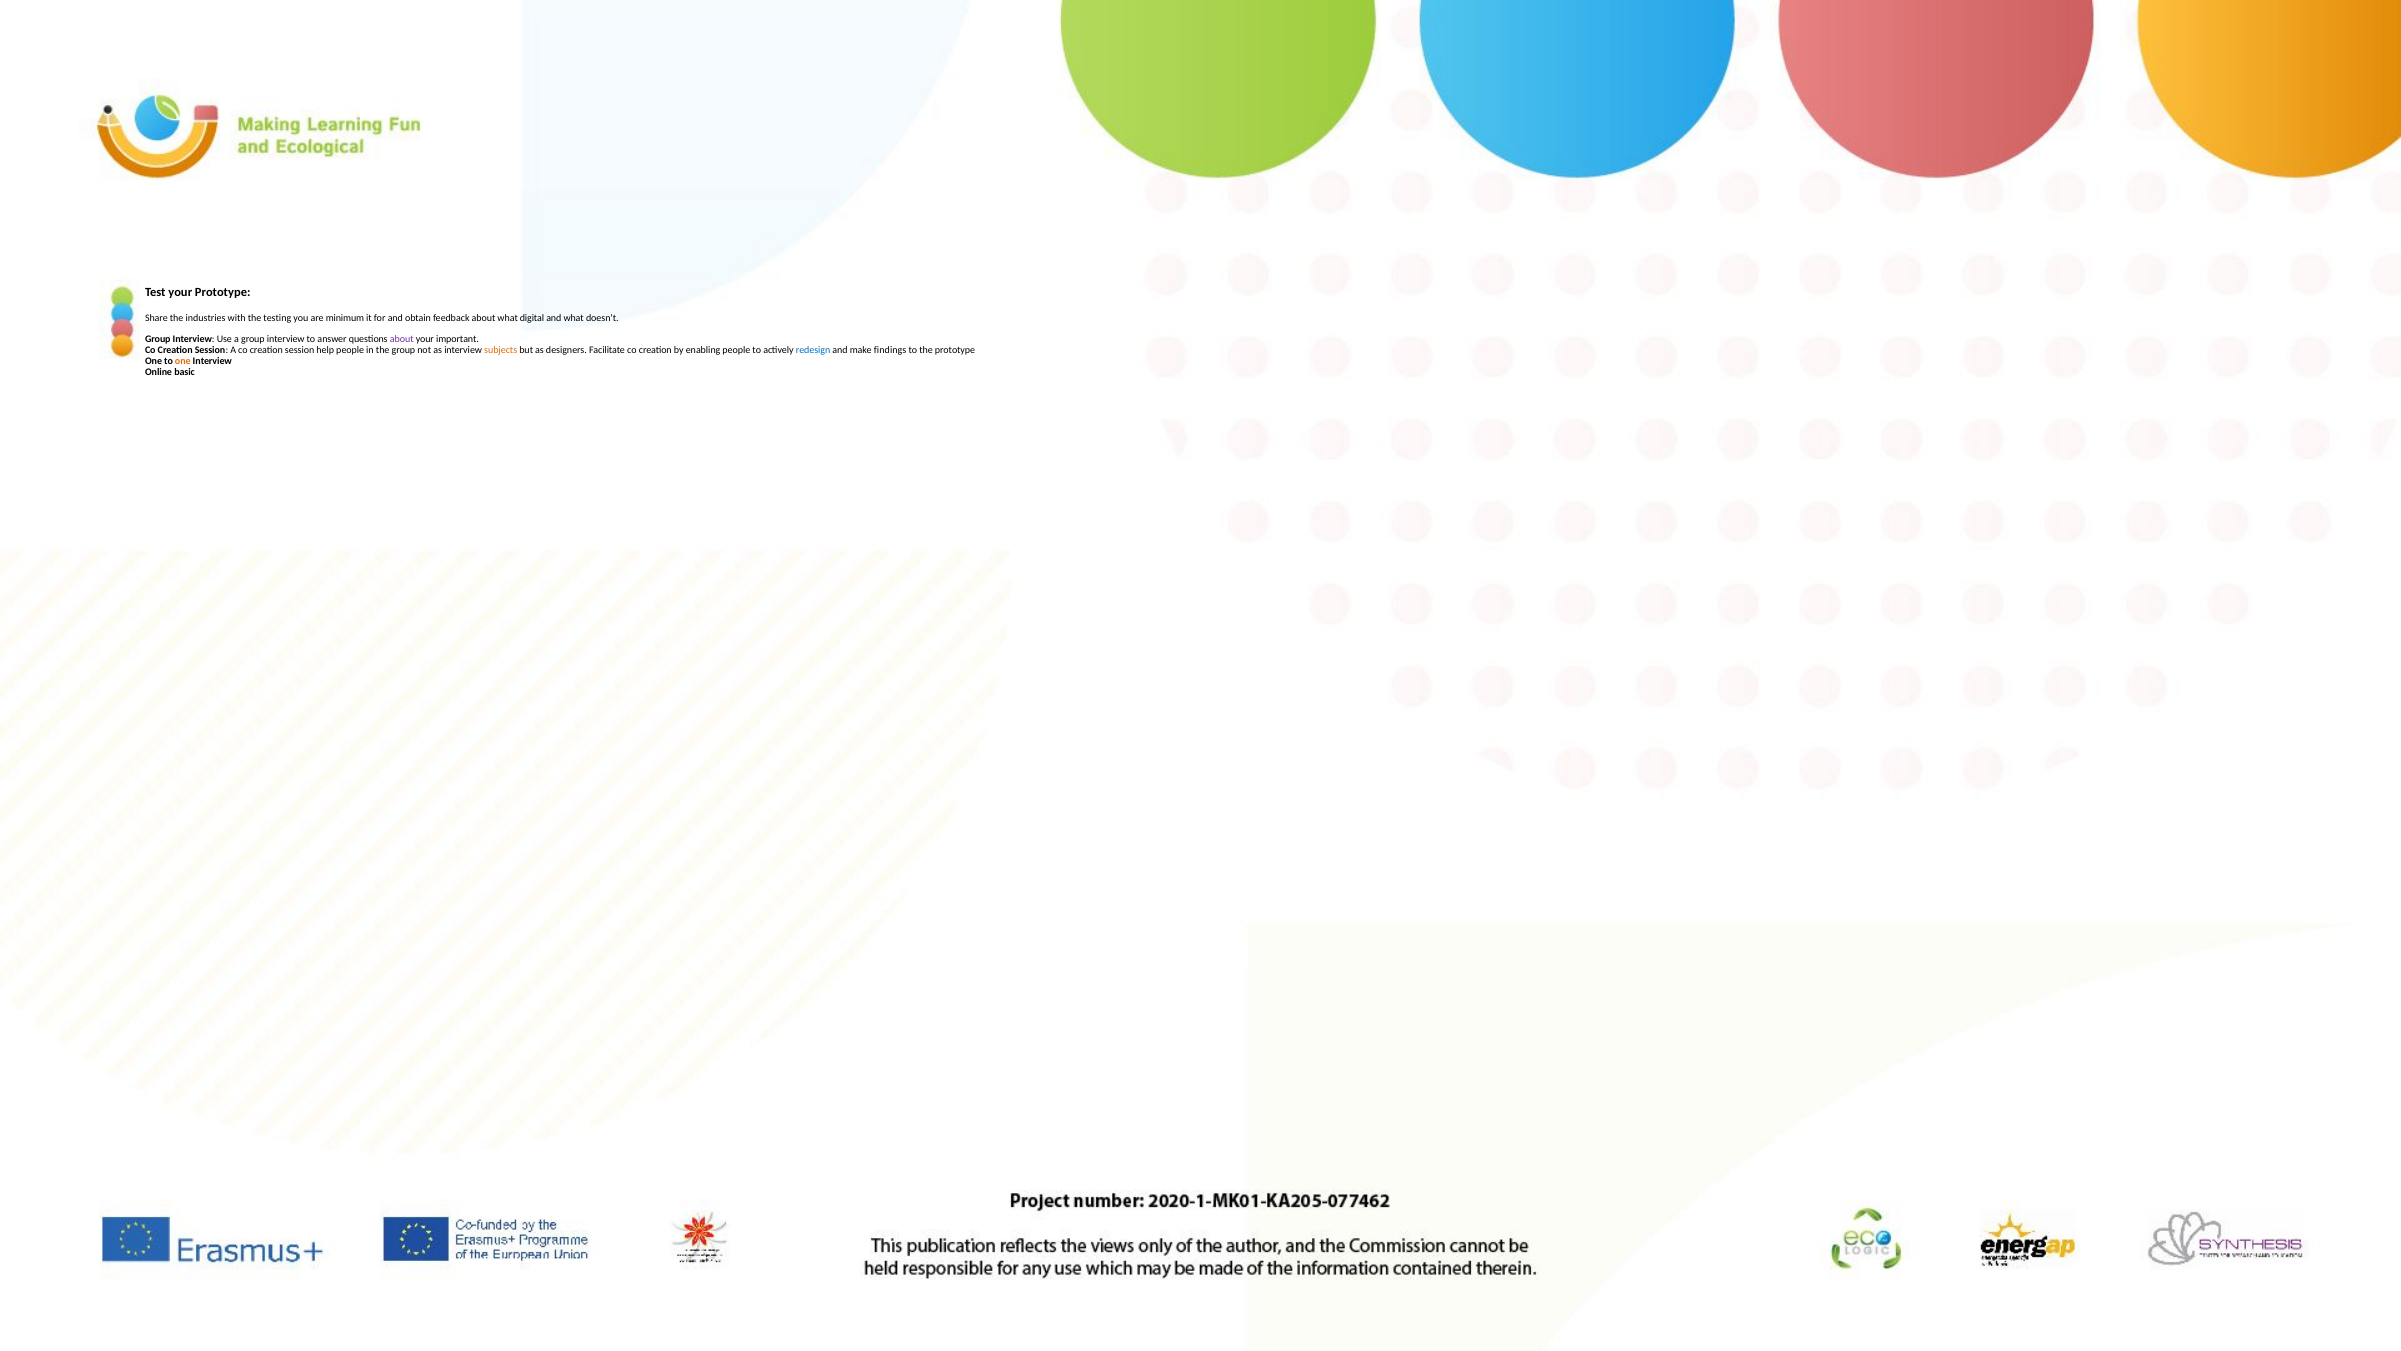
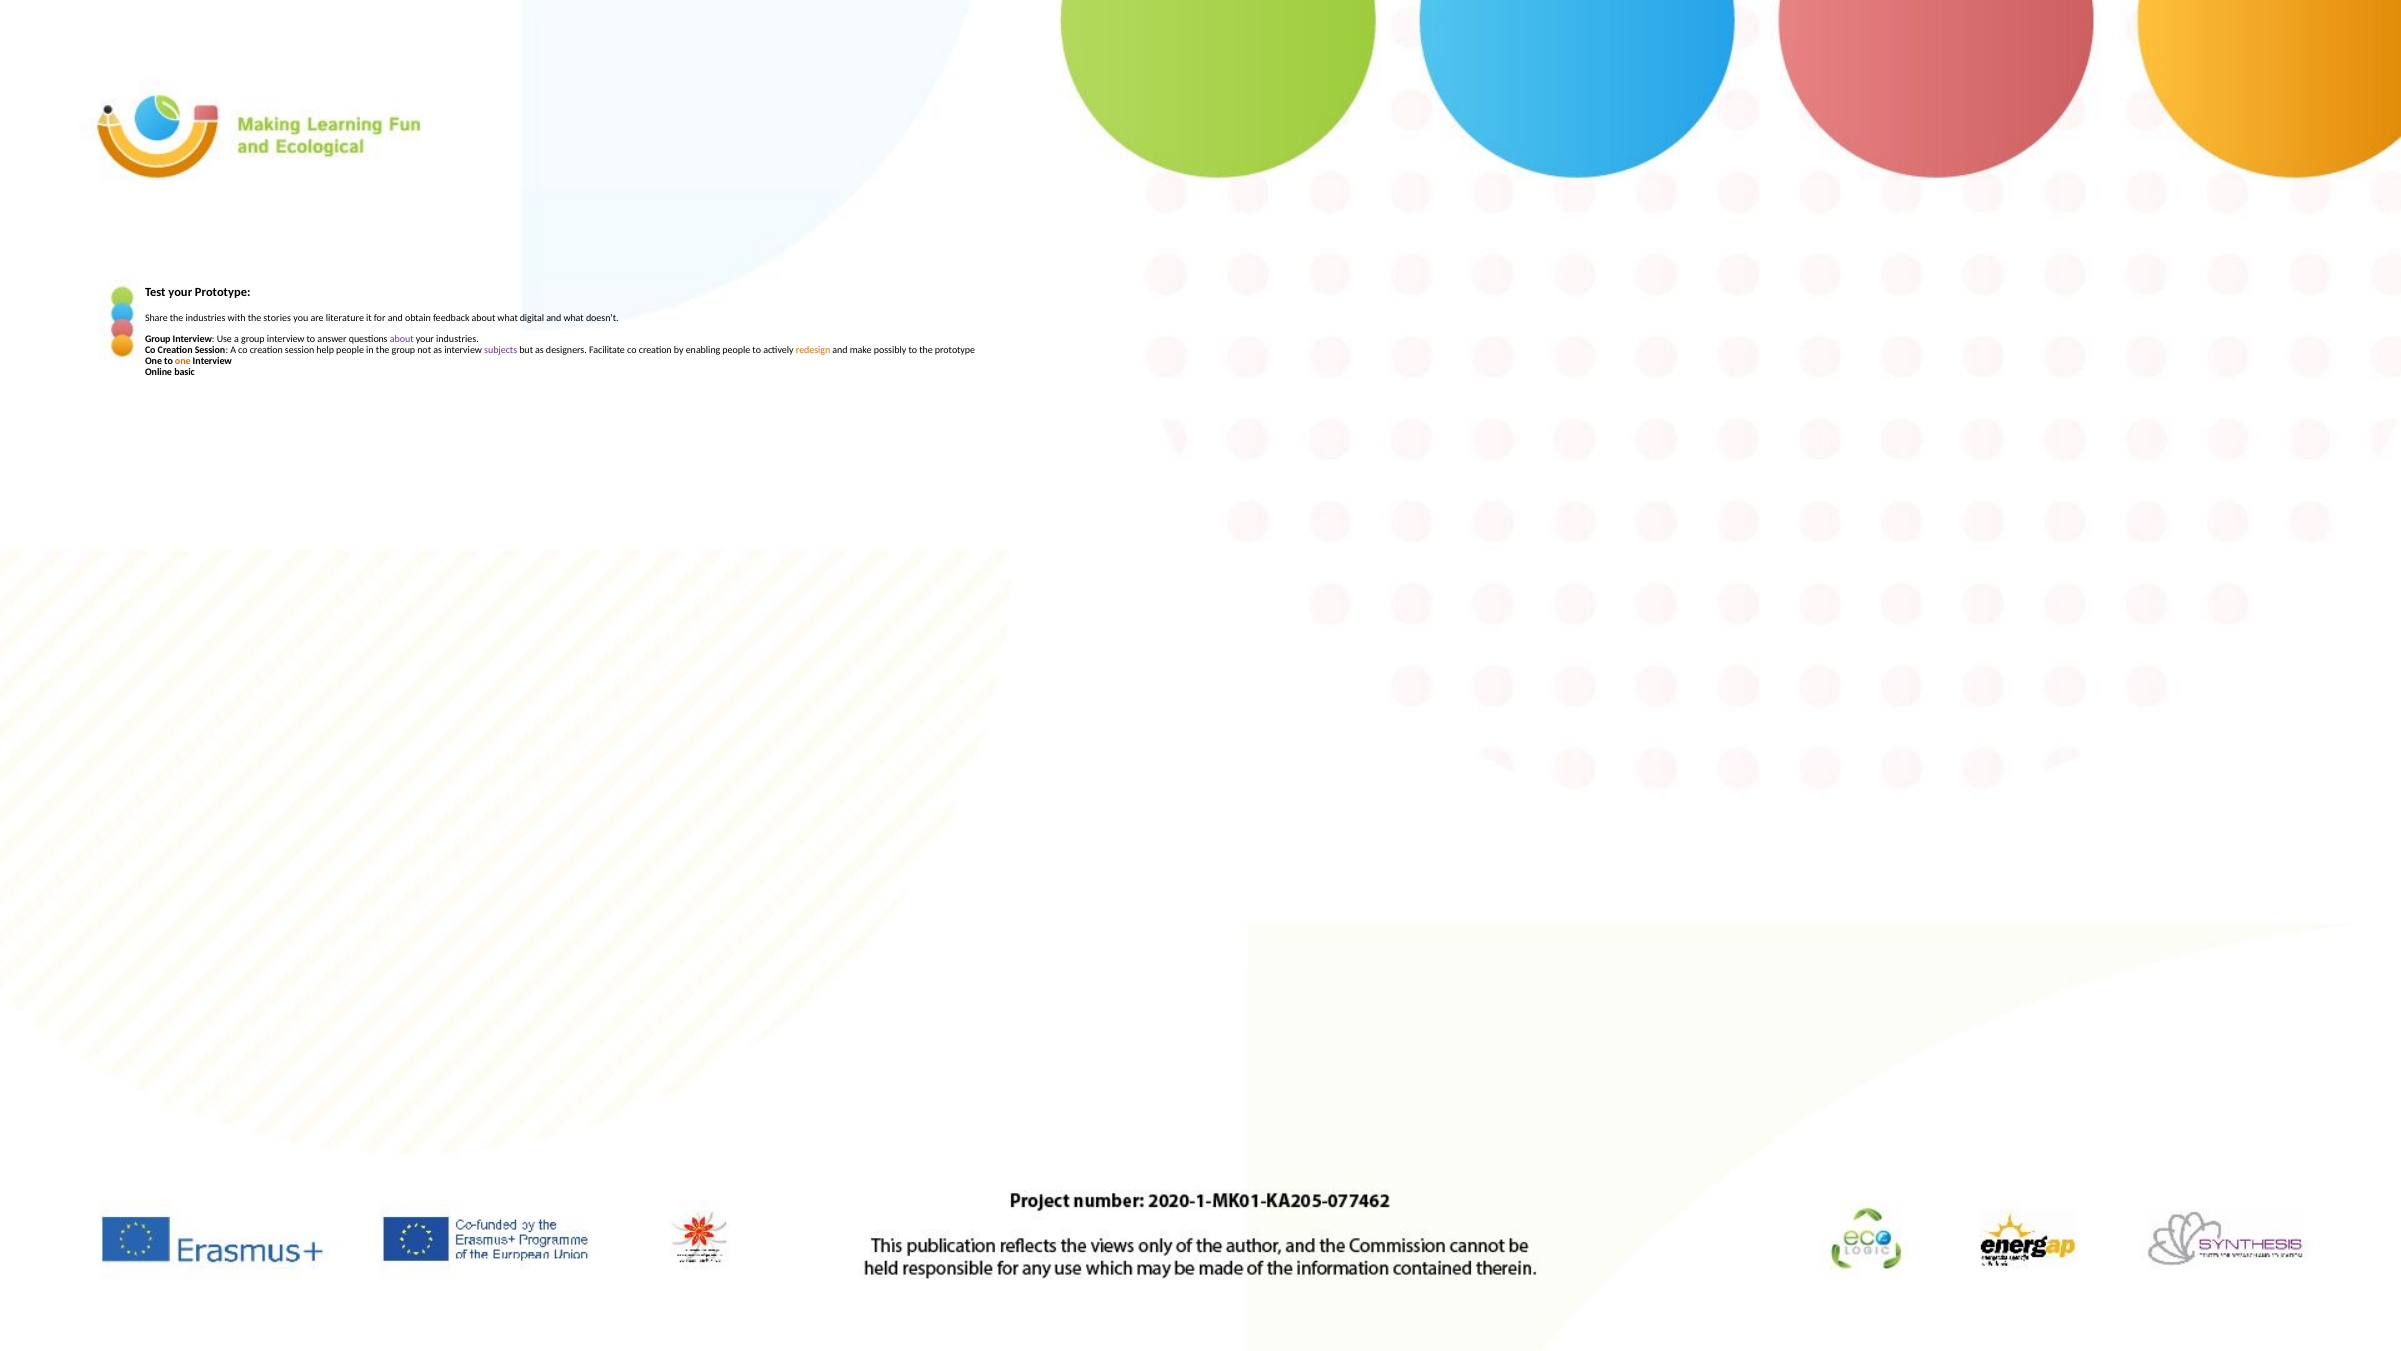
testing: testing -> stories (277, 318)
minimum: minimum -> literature (345, 318)
your important: important -> industries (457, 340)
subjects colour: orange -> purple (501, 350)
redesign colour: blue -> orange (813, 350)
findings: findings -> possibly (890, 350)
